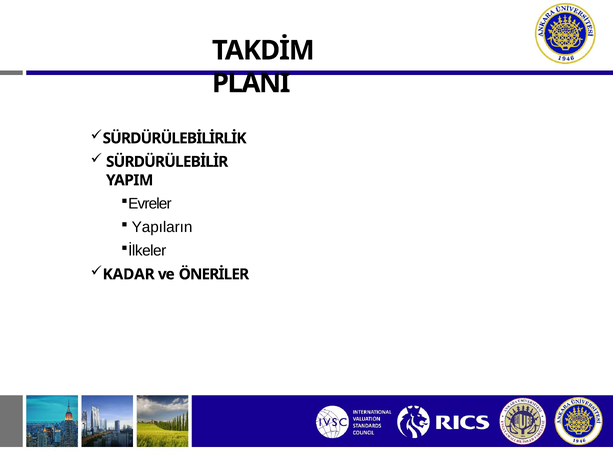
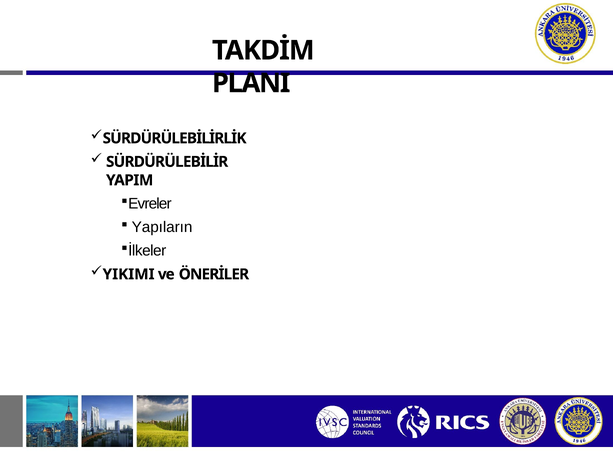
KADAR: KADAR -> YIKIMI (129, 274)
